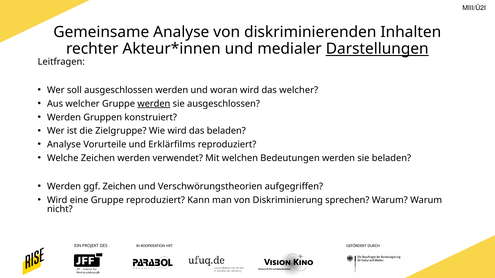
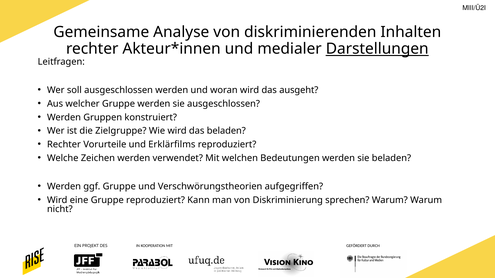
das welcher: welcher -> ausgeht (299, 90)
werden underline: present -> none (154, 104)
Analyse: Analyse -> Rechter (64, 145)
ggf Zeichen: Zeichen -> Gruppe (119, 187)
